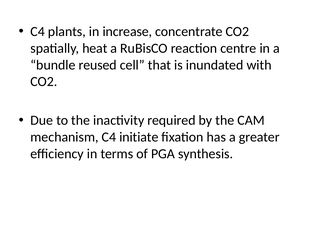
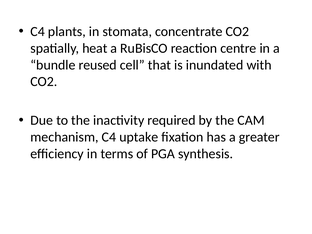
increase: increase -> stomata (127, 32)
initiate: initiate -> uptake (139, 137)
